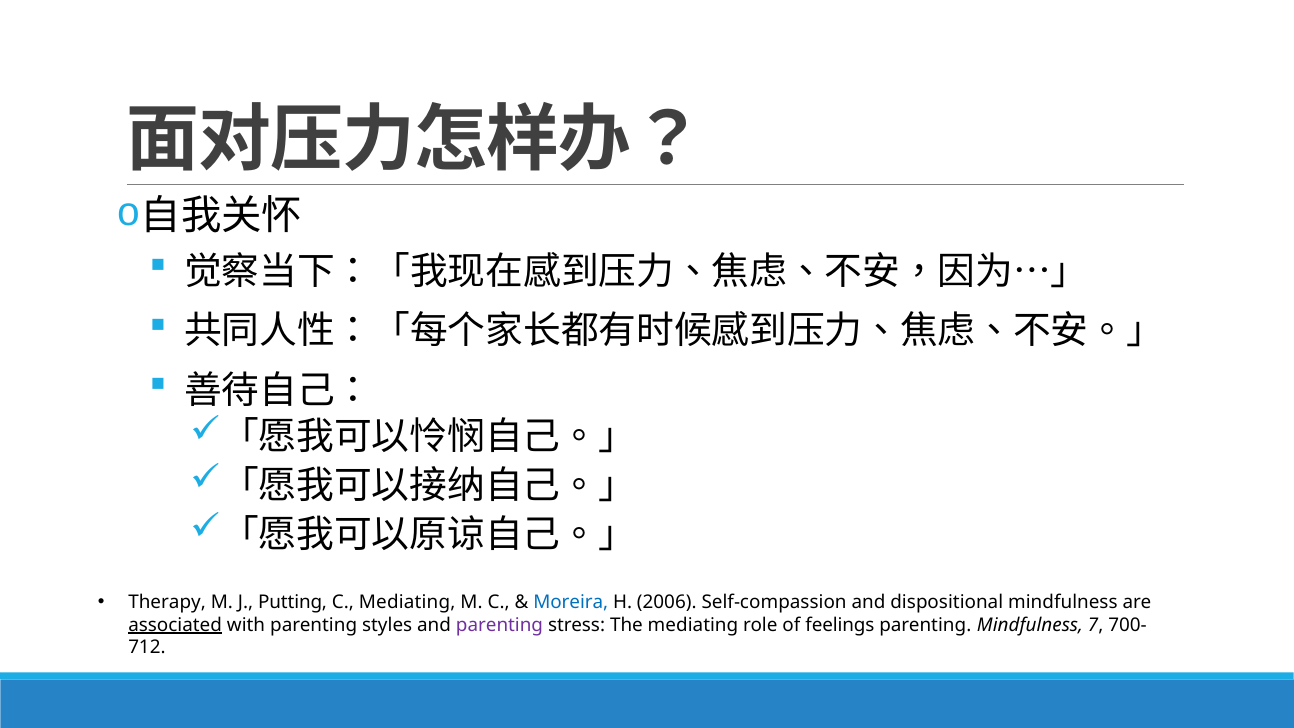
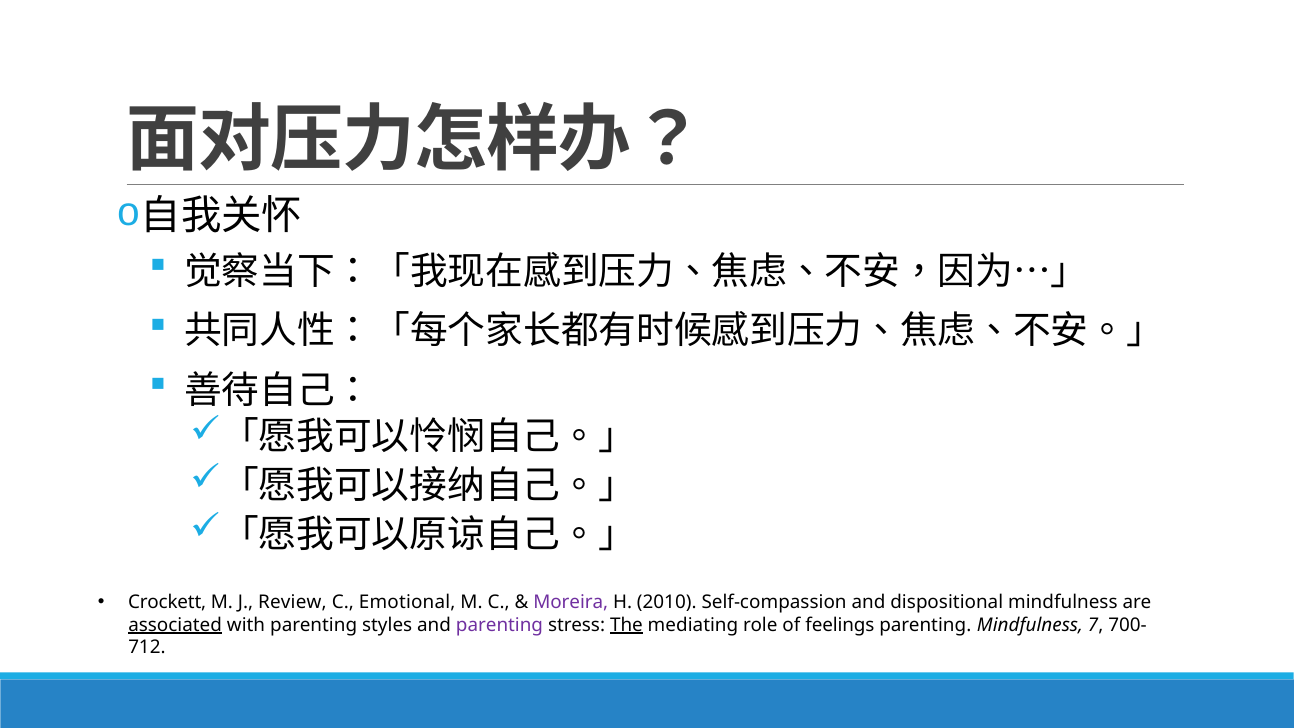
Therapy: Therapy -> Crockett (167, 602)
Putting: Putting -> Review (292, 602)
C Mediating: Mediating -> Emotional (407, 602)
Moreira colour: blue -> purple (571, 602)
2006: 2006 -> 2010 (667, 602)
The underline: none -> present (626, 625)
